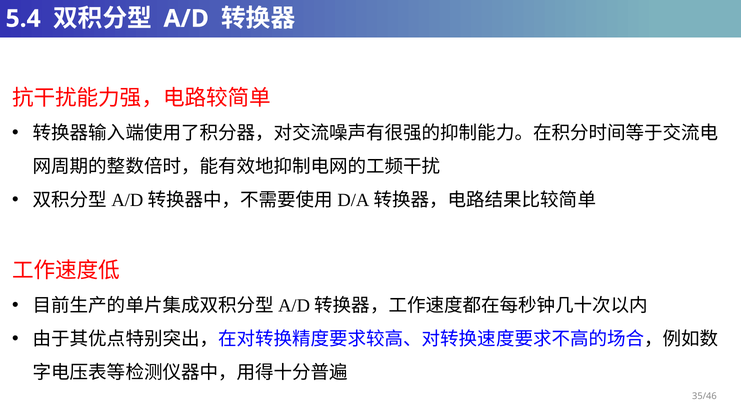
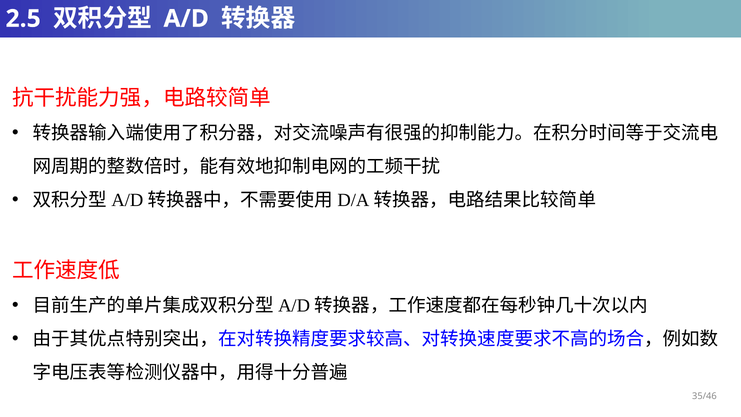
5.4: 5.4 -> 2.5 (23, 19)
